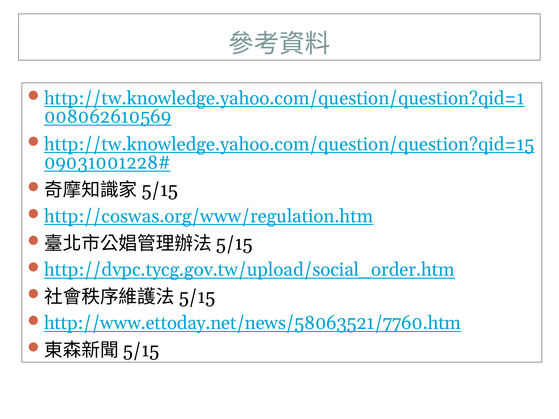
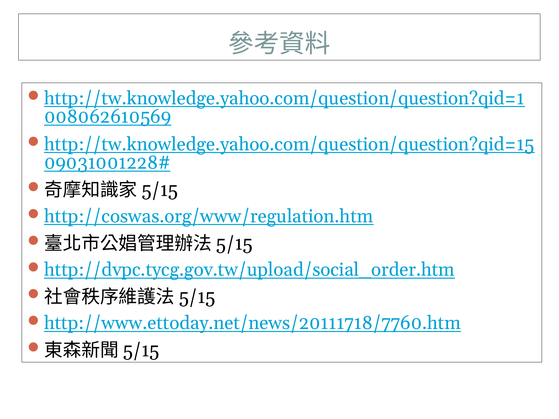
http://www.ettoday.net/news/58063521/7760.htm: http://www.ettoday.net/news/58063521/7760.htm -> http://www.ettoday.net/news/20111718/7760.htm (252, 323)
